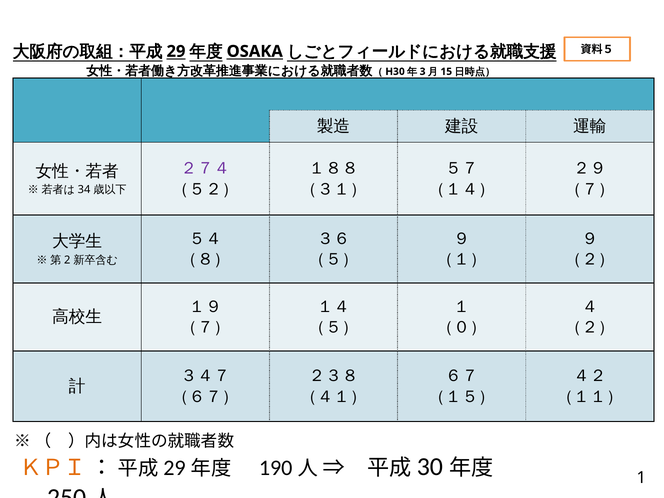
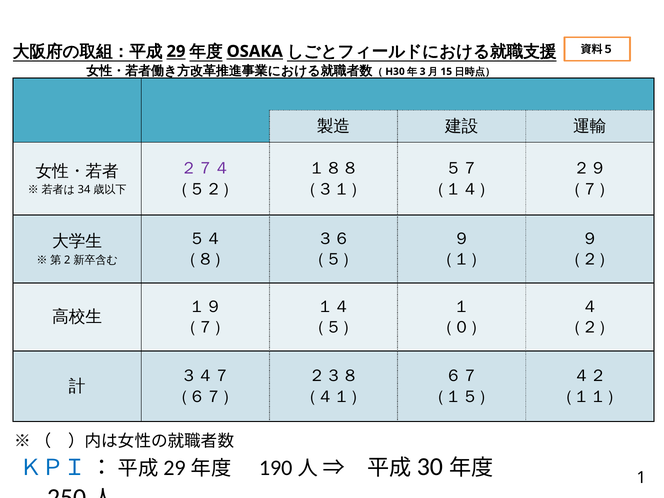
ＫＰＩ colour: orange -> blue (53, 468)
